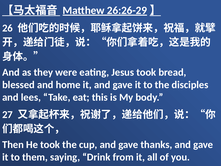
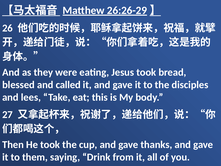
home: home -> called (68, 85)
